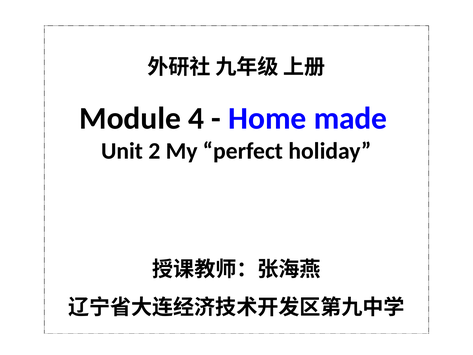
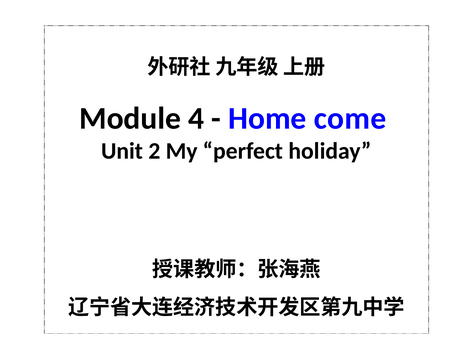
made: made -> come (350, 118)
